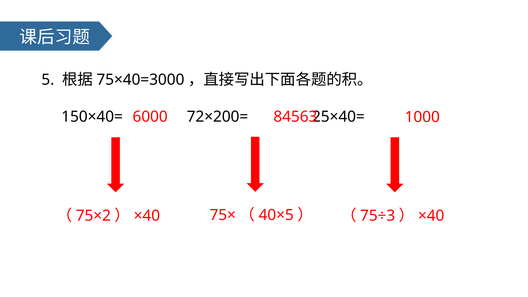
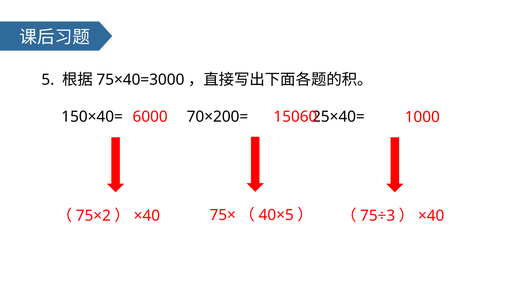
72×200=: 72×200= -> 70×200= (217, 117)
84563: 84563 -> 15060 (295, 117)
